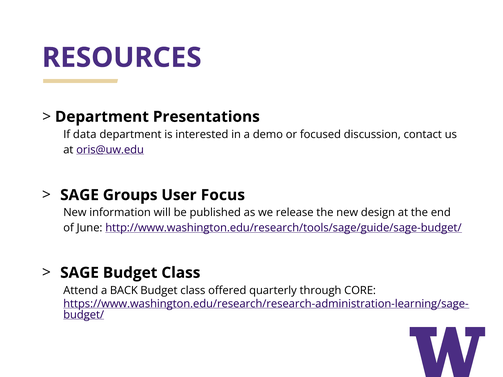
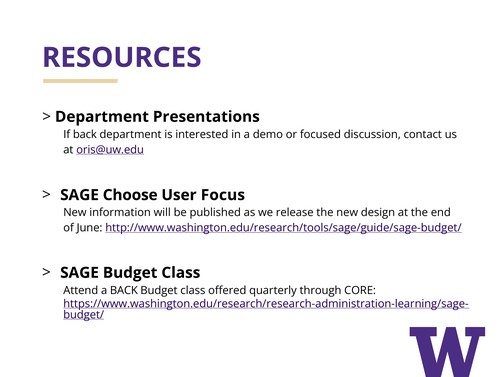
If data: data -> back (85, 134)
Groups: Groups -> Choose (130, 195)
